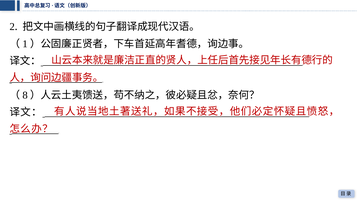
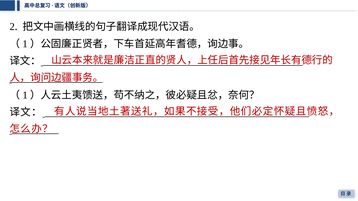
8: 8 -> 1 (25, 95)
